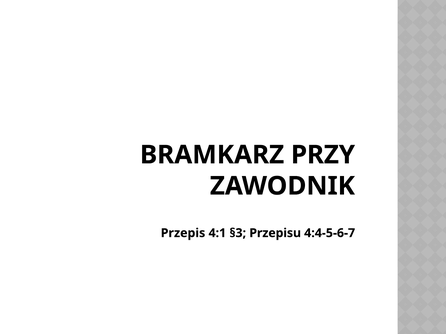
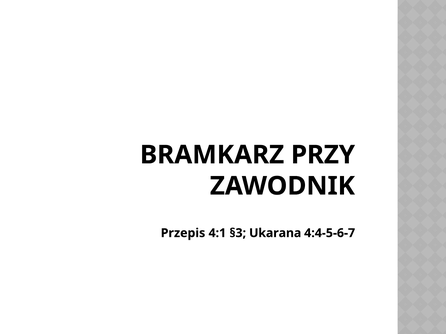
Przepisu: Przepisu -> Ukarana (275, 233)
